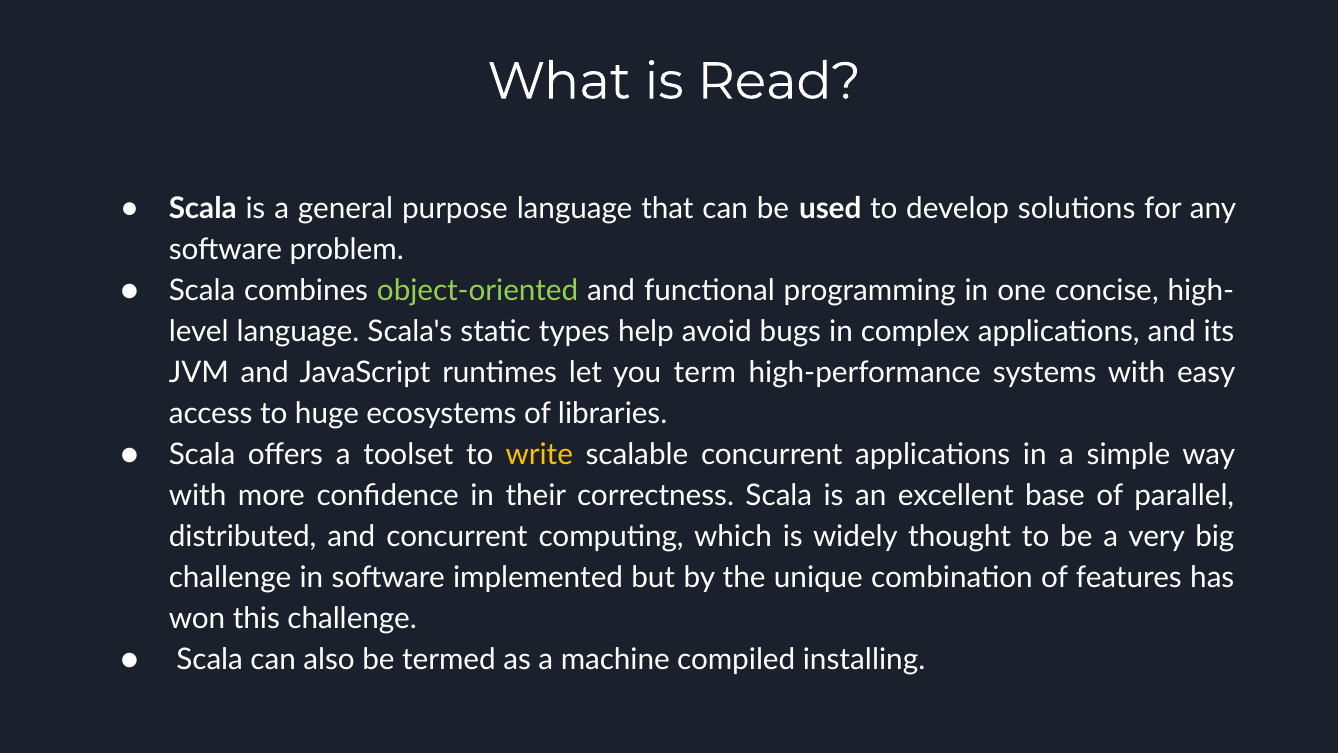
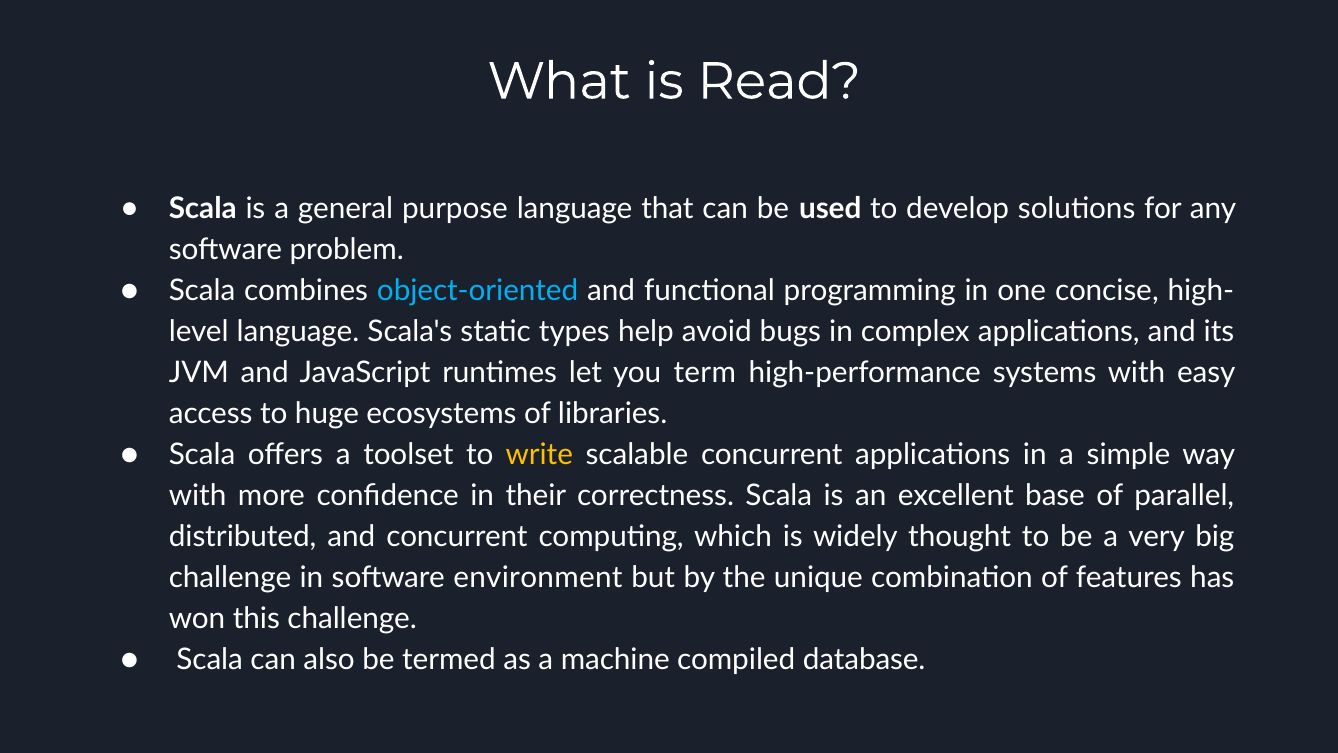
object-oriented colour: light green -> light blue (478, 291)
implemented: implemented -> environment (538, 578)
installing: installing -> database (864, 660)
